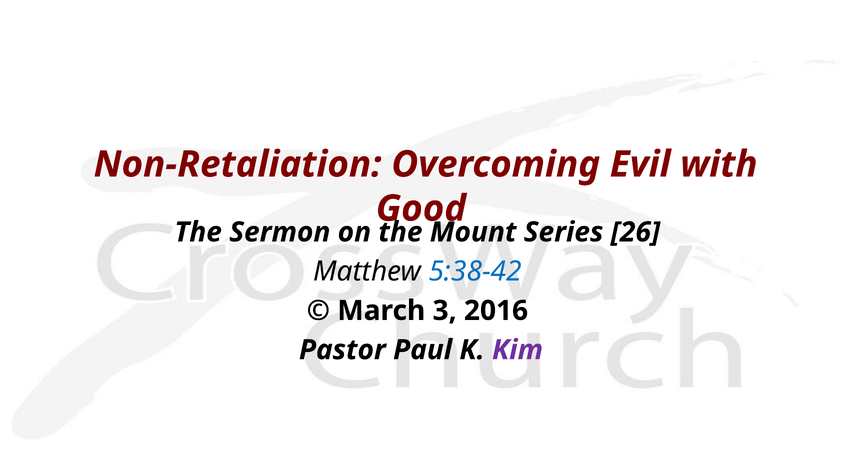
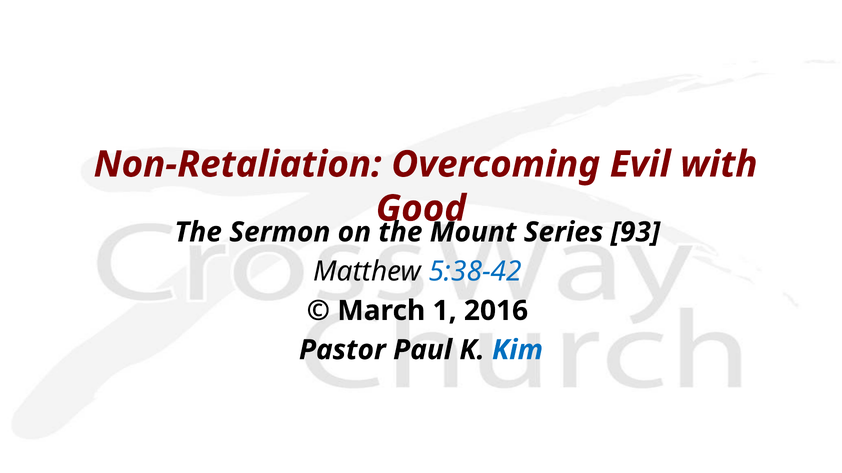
26: 26 -> 93 (635, 232)
3: 3 -> 1 (445, 311)
Kim colour: purple -> blue (518, 350)
